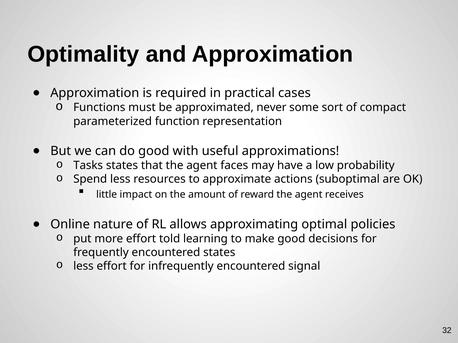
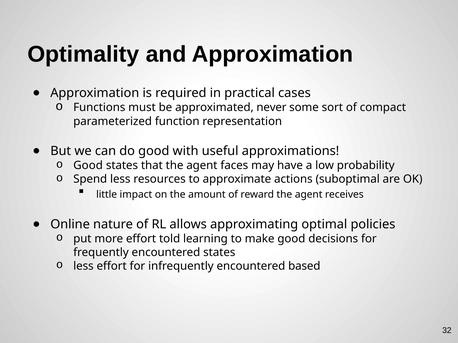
Tasks: Tasks -> Good (88, 166)
signal: signal -> based (304, 266)
